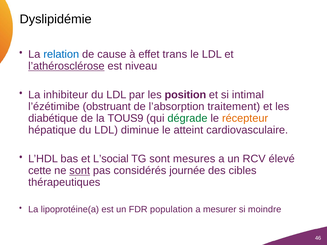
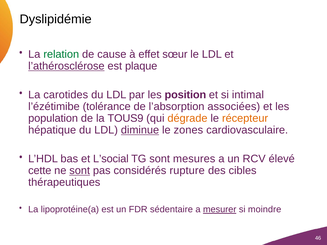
relation colour: blue -> green (61, 54)
trans: trans -> sœur (175, 54)
niveau: niveau -> plaque (141, 66)
inhibiteur: inhibiteur -> carotides (66, 95)
obstruant: obstruant -> tolérance (107, 107)
traitement: traitement -> associées (234, 107)
diabétique: diabétique -> population (53, 118)
dégrade colour: green -> orange (187, 118)
diminue underline: none -> present (140, 130)
atteint: atteint -> zones (188, 130)
journée: journée -> rupture (187, 171)
population: population -> sédentaire (171, 210)
mesurer underline: none -> present (220, 210)
